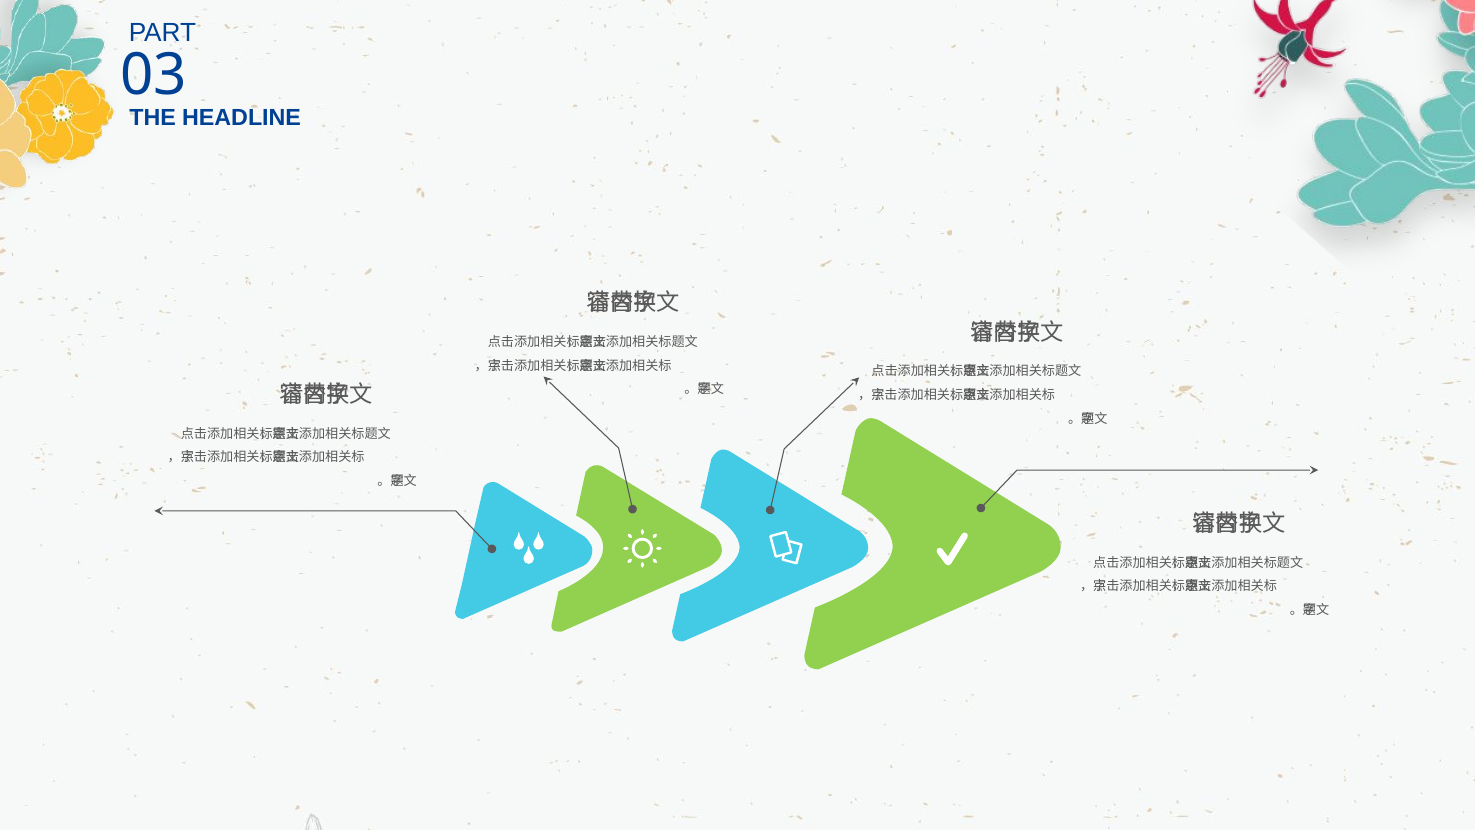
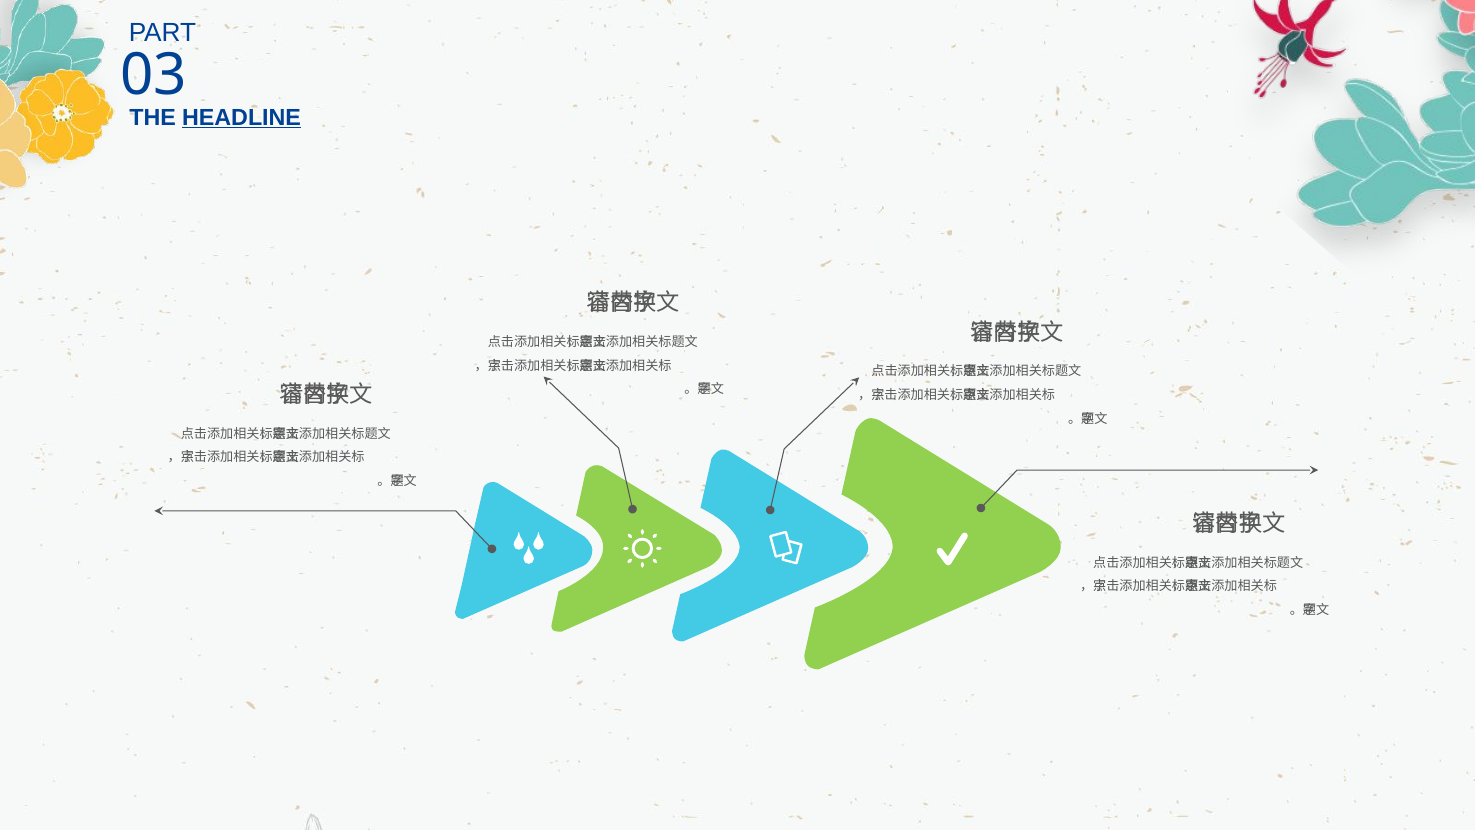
HEADLINE underline: none -> present (242, 118)
